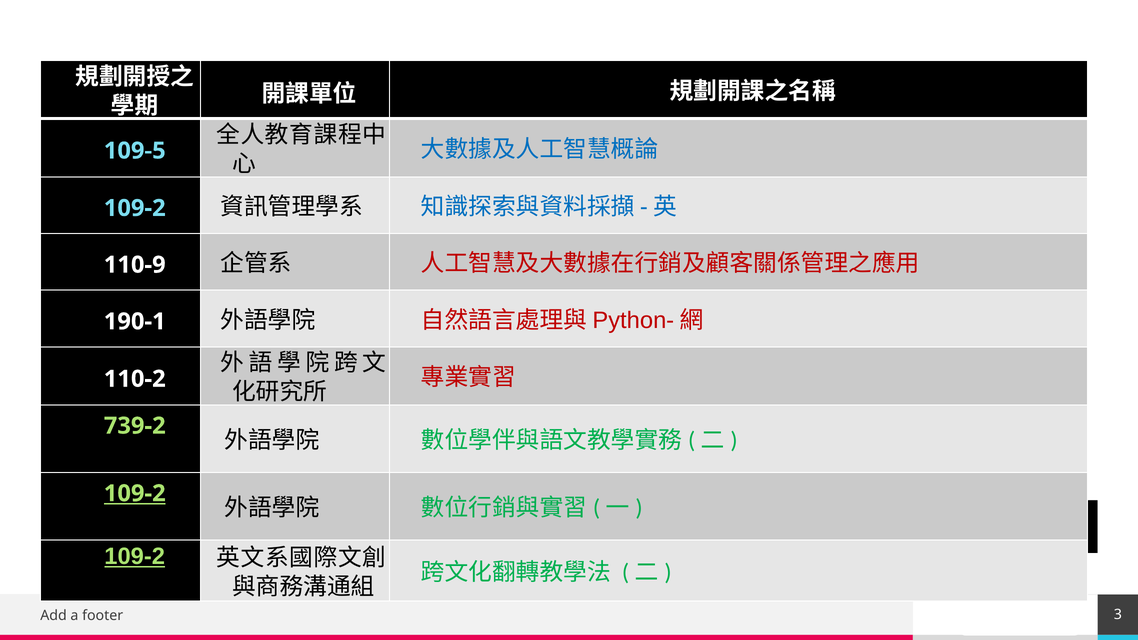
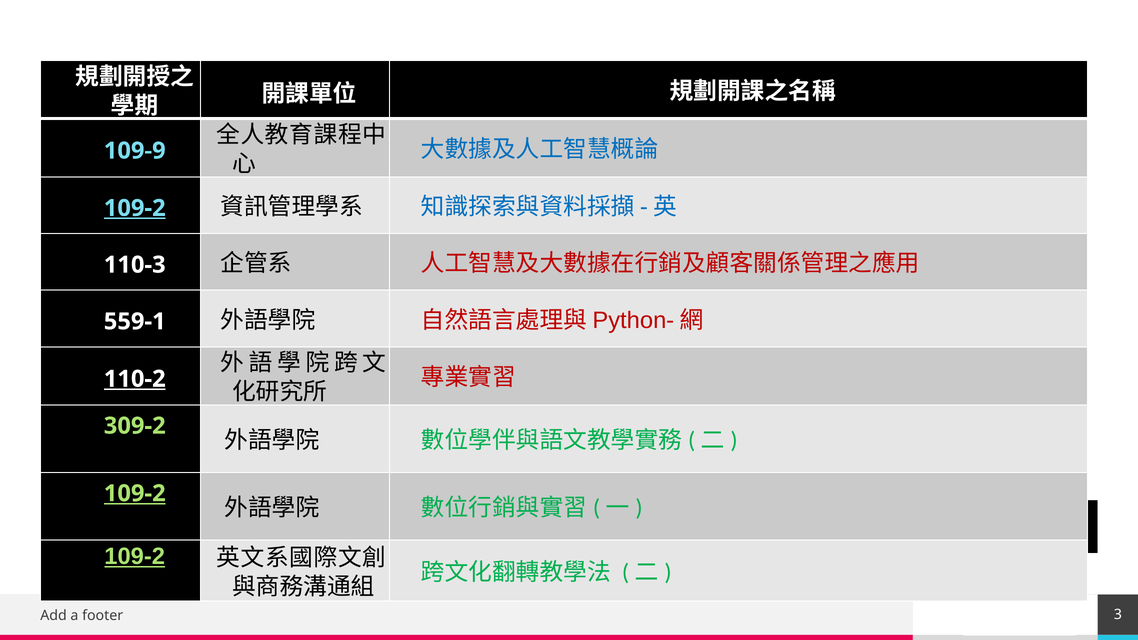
109-5: 109-5 -> 109-9 (135, 151)
109-2 underline: none -> present (135, 208)
110-9: 110-9 -> 110-3 (135, 265)
190-1: 190-1 -> 559-1 (135, 322)
110-2 underline: none -> present (135, 379)
739-2: 739-2 -> 309-2 (135, 426)
